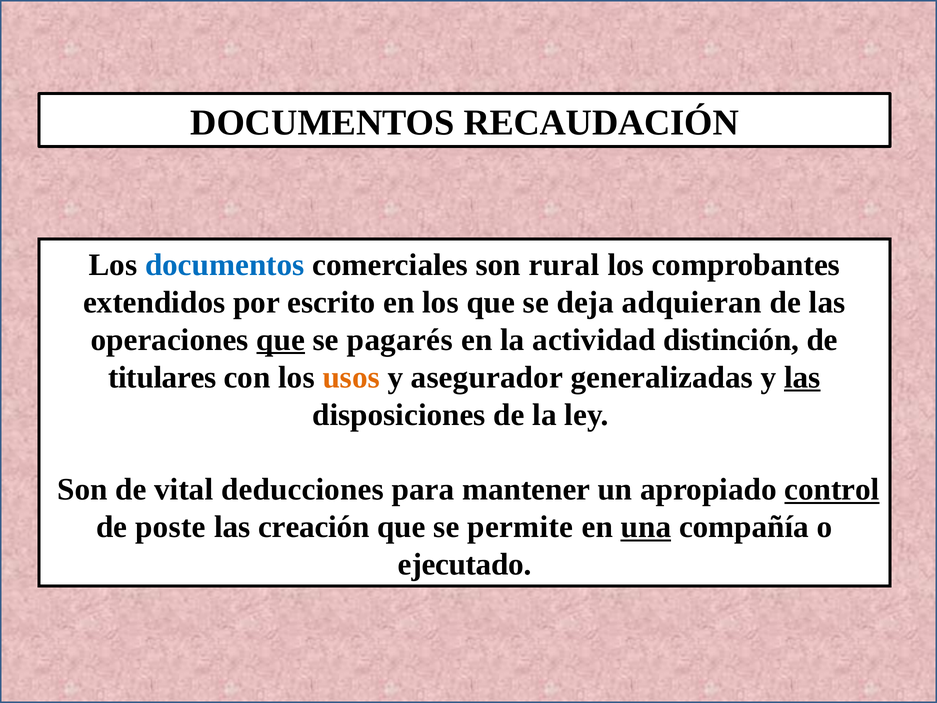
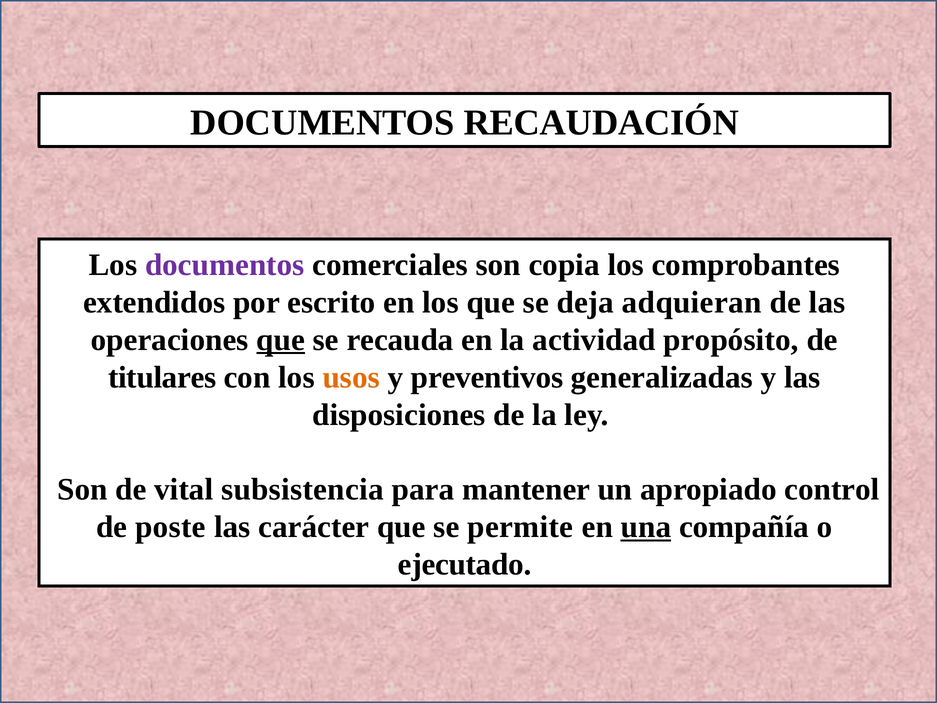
documentos colour: blue -> purple (225, 265)
rural: rural -> copia (564, 265)
pagarés: pagarés -> recauda (400, 340)
distinción: distinción -> propósito (731, 340)
asegurador: asegurador -> preventivos (487, 377)
las underline: present -> none (802, 377)
deducciones: deducciones -> subsistencia (302, 490)
control underline: present -> none (832, 490)
creación: creación -> carácter (314, 527)
